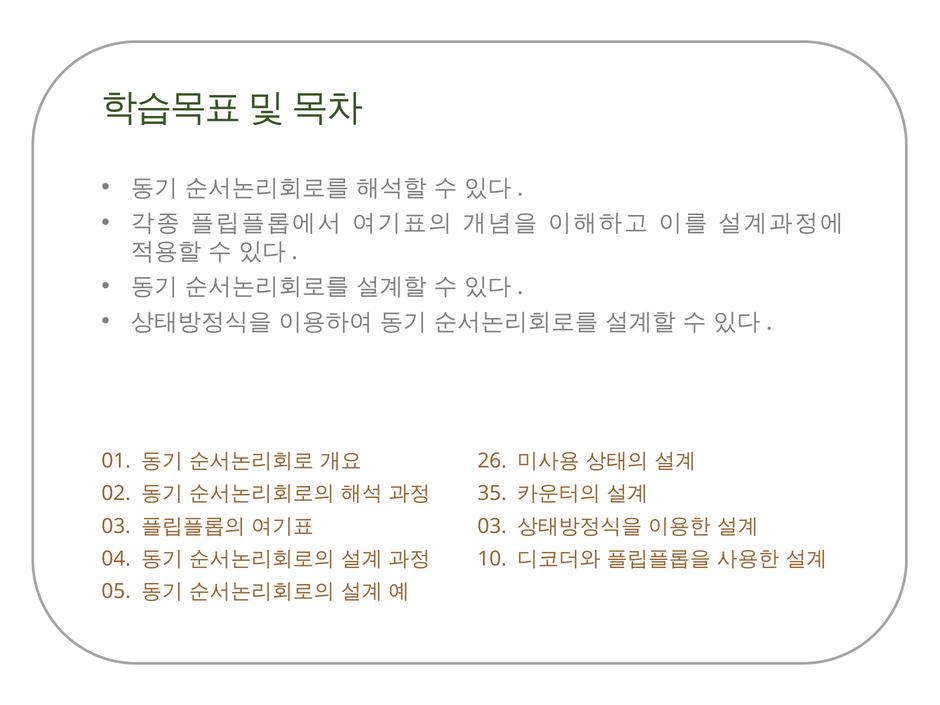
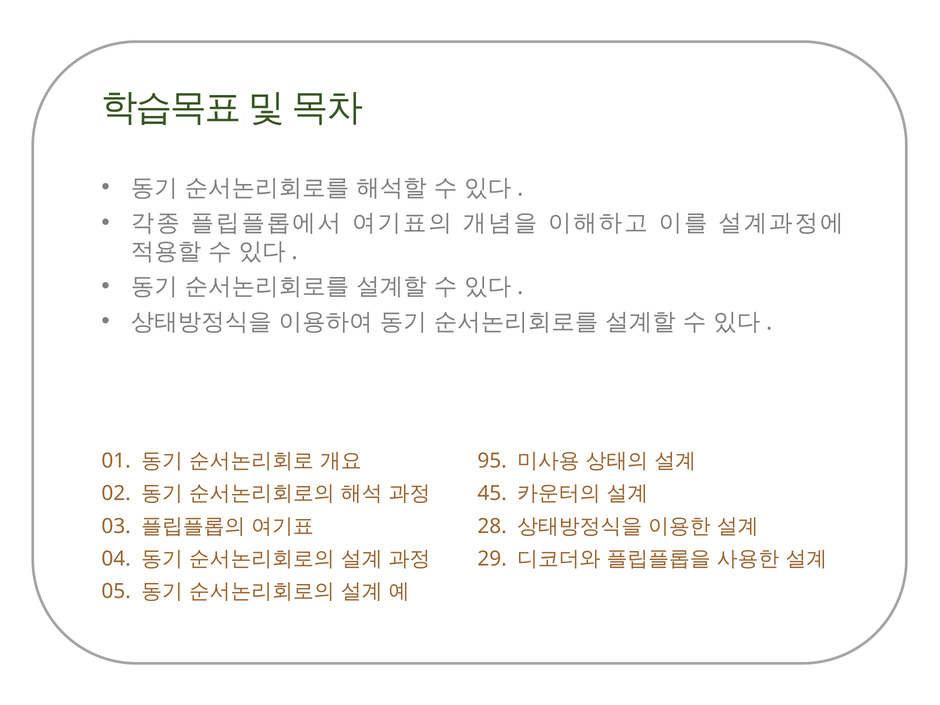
26: 26 -> 95 (492, 461)
35: 35 -> 45 (492, 493)
03: 03 -> 28 (492, 526)
10: 10 -> 29 (492, 559)
